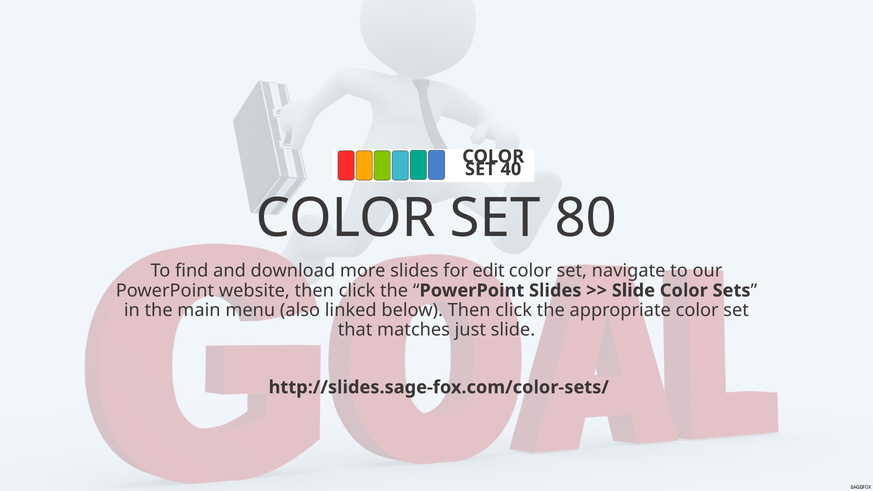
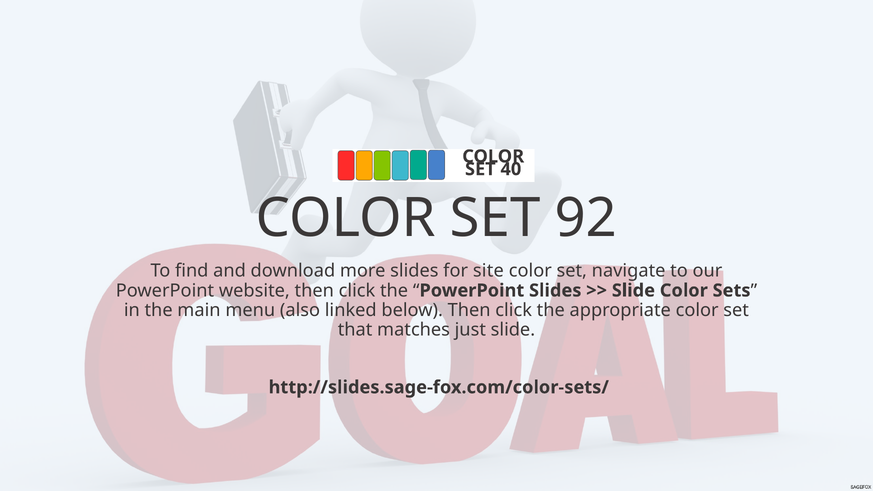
80: 80 -> 92 (586, 218)
edit: edit -> site (488, 271)
